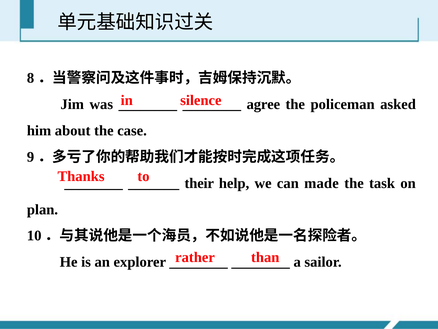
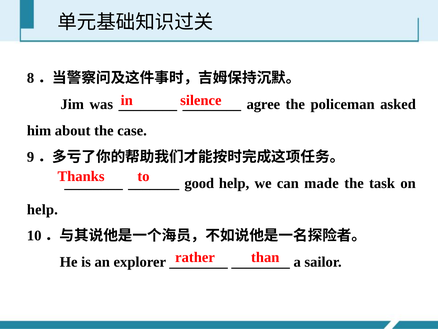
their: their -> good (199, 183)
plan: plan -> help (42, 209)
